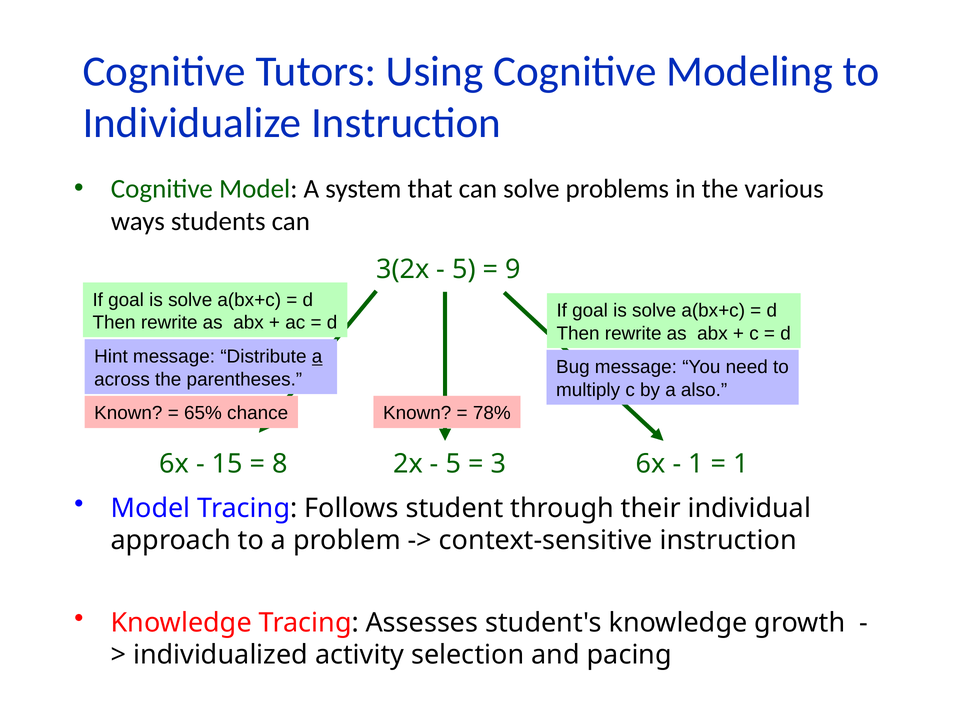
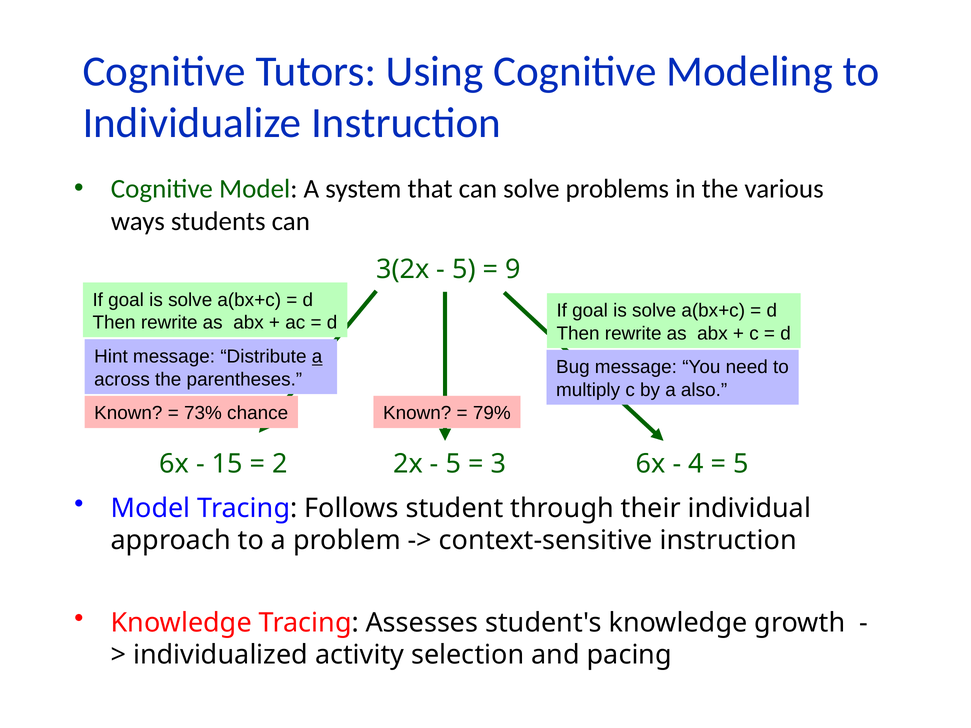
65%: 65% -> 73% (203, 413)
78%: 78% -> 79% (492, 413)
8: 8 -> 2 (280, 464)
1: 1 -> 4 (696, 464)
1: 1 -> 5 (741, 464)
